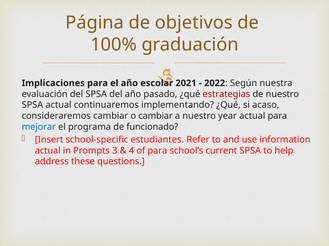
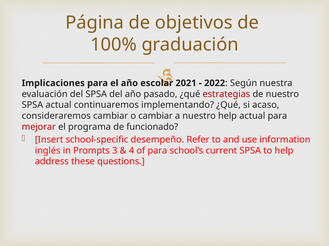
nuestro year: year -> help (227, 116)
mejorar colour: blue -> red (39, 127)
estudiantes: estudiantes -> desempeño (157, 140)
actual: actual -> inglés (48, 151)
